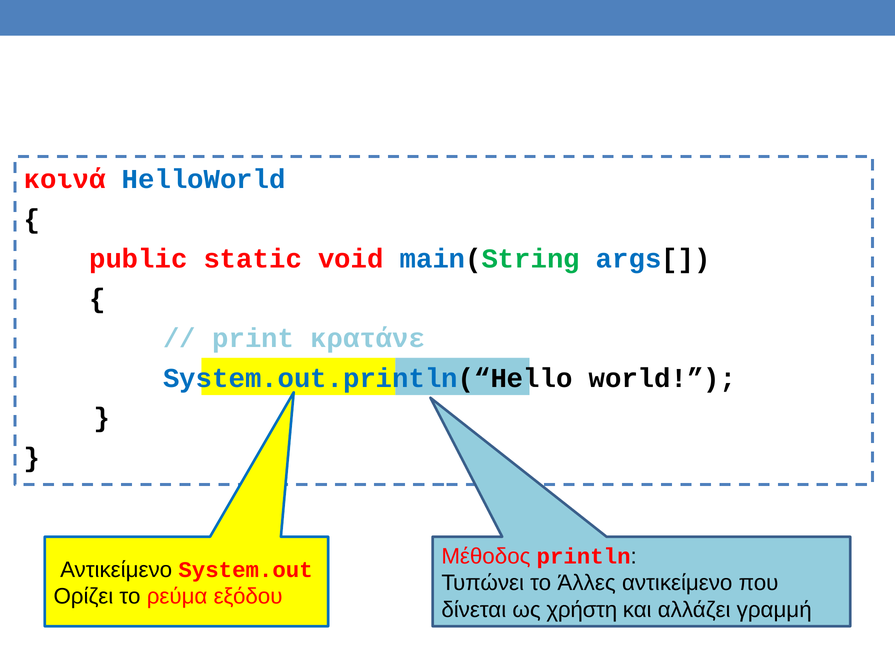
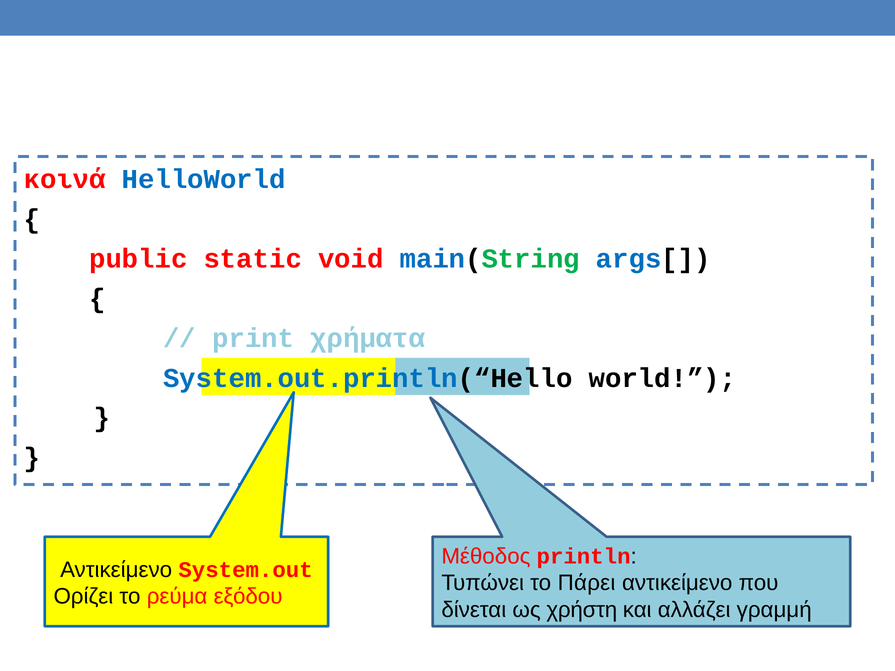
κρατάνε: κρατάνε -> χρήματα (368, 339)
Άλλες: Άλλες -> Πάρει (587, 583)
